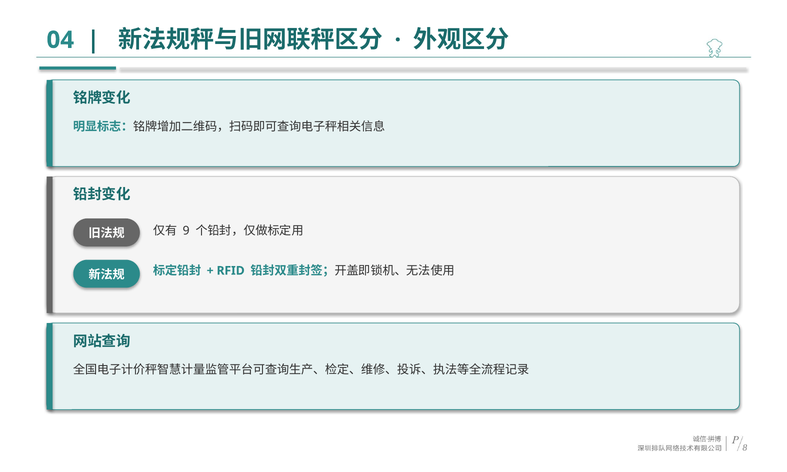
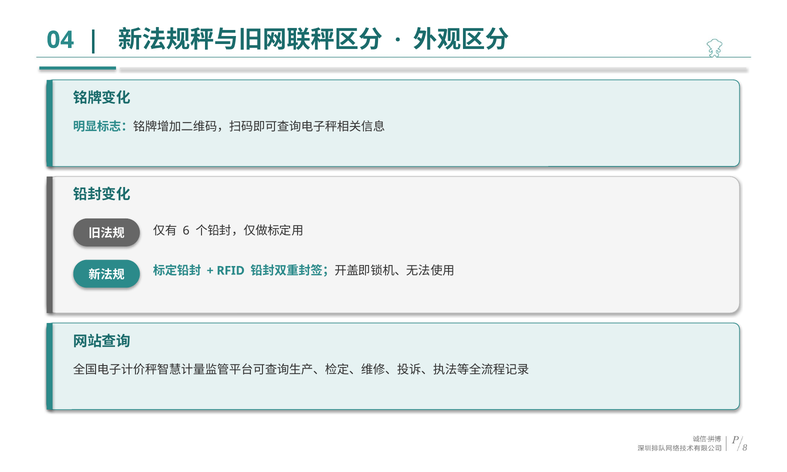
9: 9 -> 6 (186, 231)
